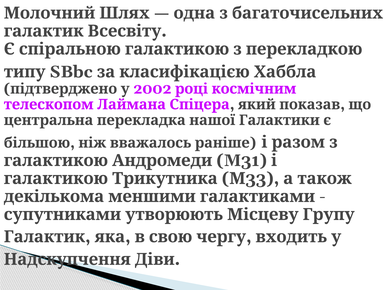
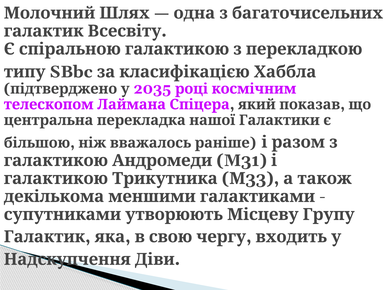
2002: 2002 -> 2035 (152, 89)
